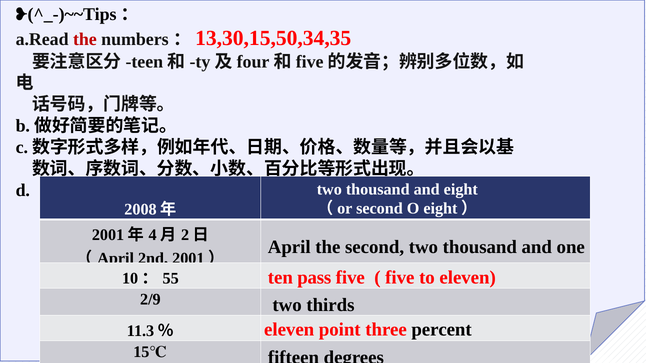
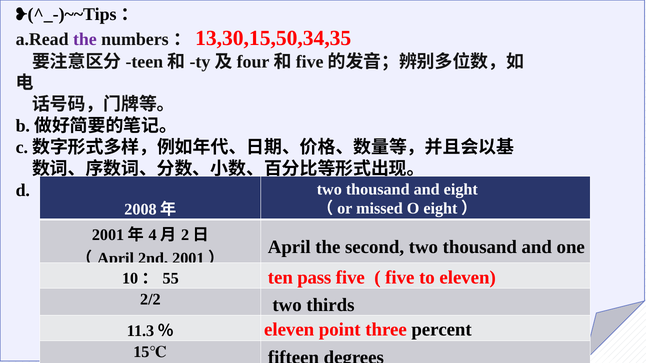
the colour: red -> purple (85, 40)
（or second: second -> missed (379, 209)
2/9: 2/9 -> 2/2 (150, 300)
